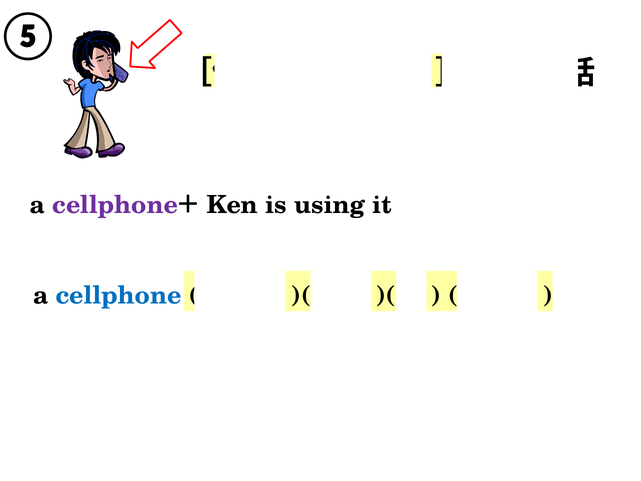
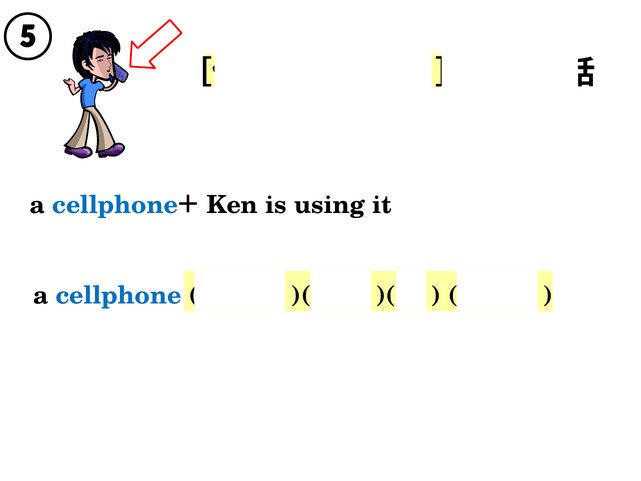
cellphone colour: purple -> blue (115, 205)
